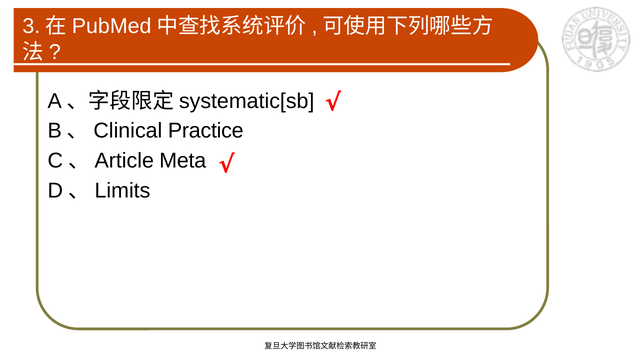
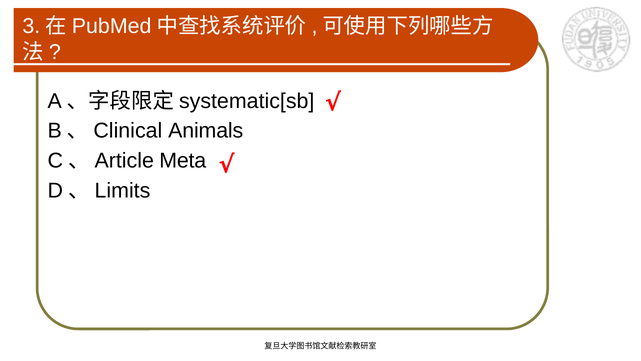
Practice: Practice -> Animals (206, 131)
